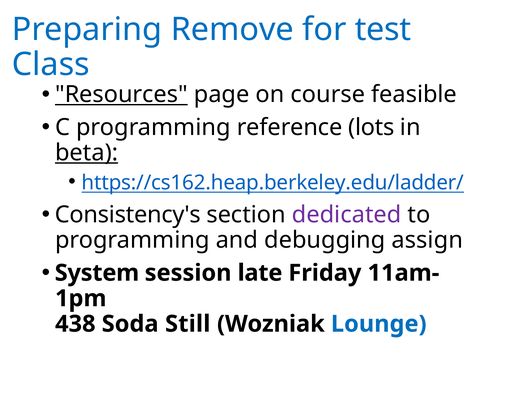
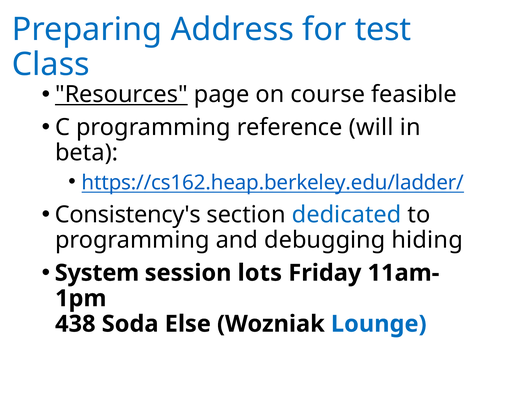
Remove: Remove -> Address (232, 30)
lots: lots -> will (371, 127)
beta underline: present -> none (87, 153)
dedicated colour: purple -> blue (347, 215)
assign: assign -> hiding (427, 240)
late: late -> lots (260, 273)
Still: Still -> Else (188, 324)
